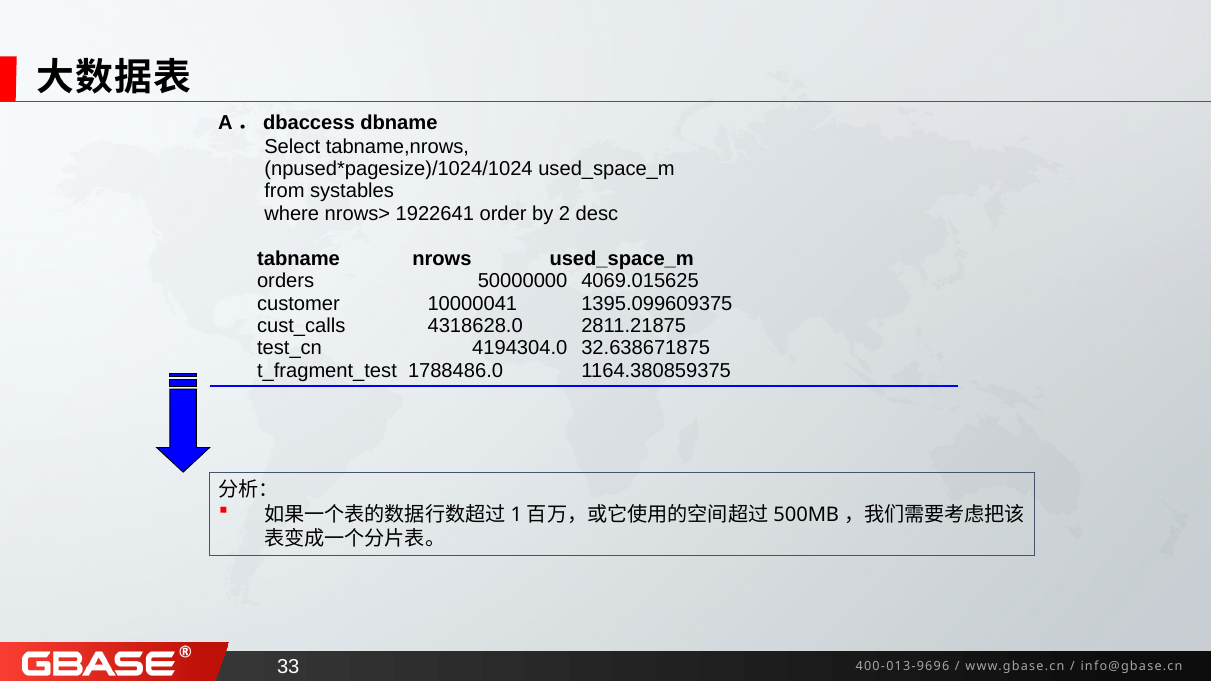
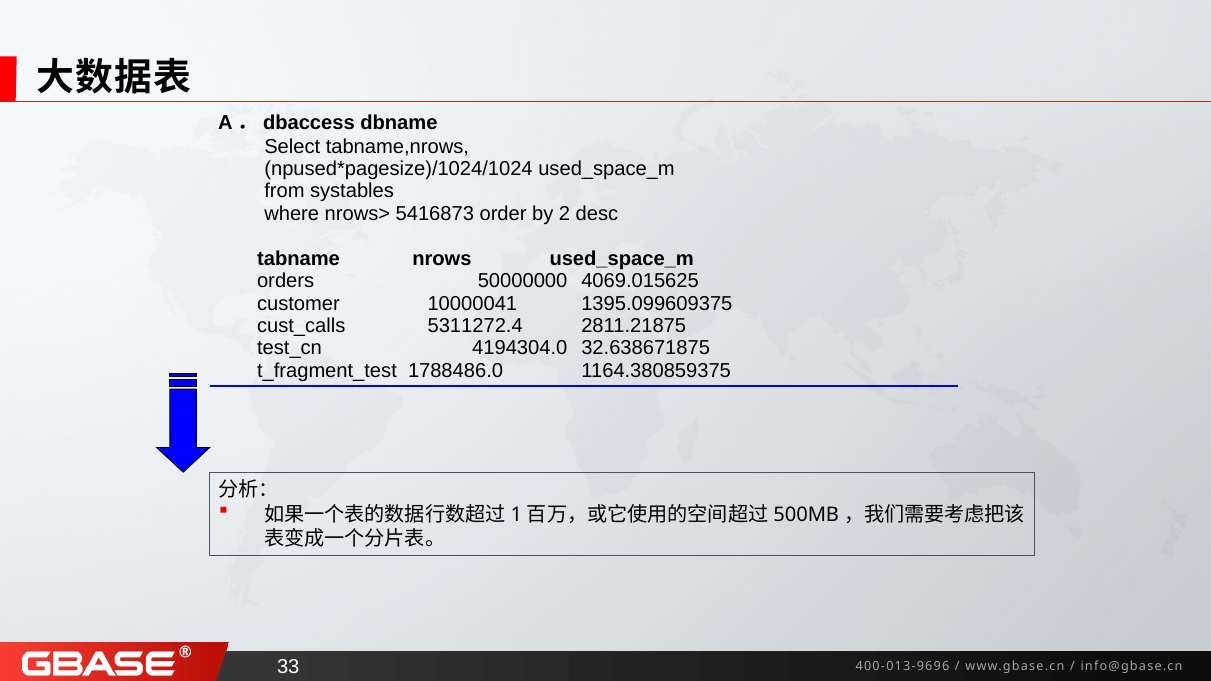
1922641: 1922641 -> 5416873 (435, 214)
4318628.0: 4318628.0 -> 5311272.4 (475, 326)
